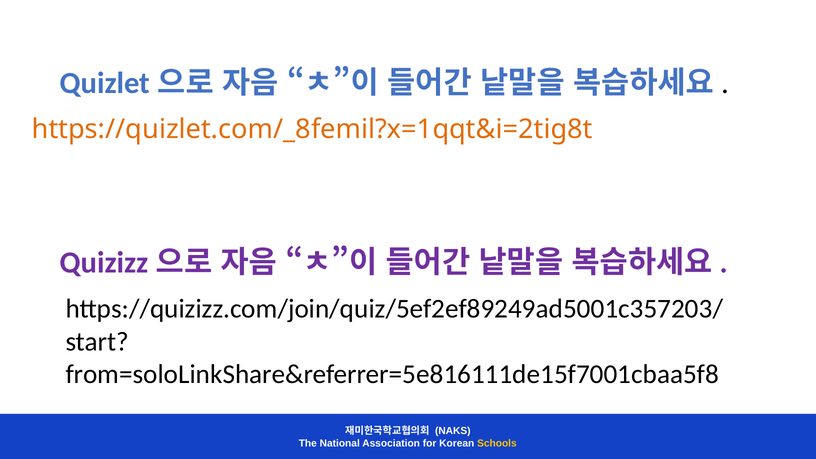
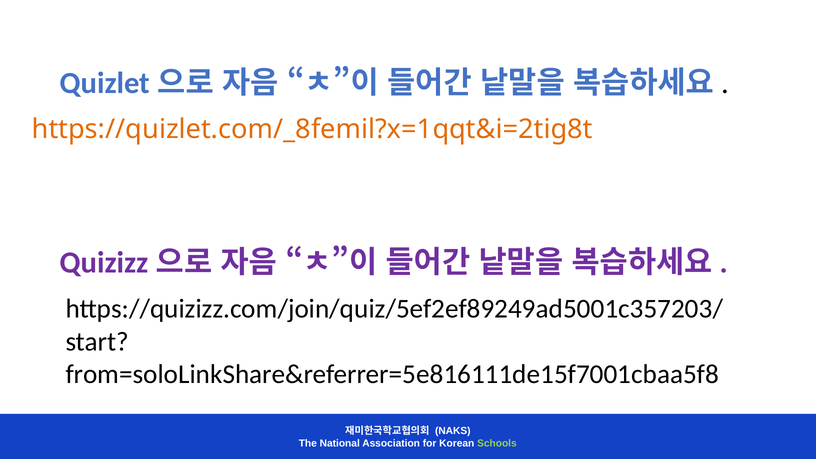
Schools colour: yellow -> light green (497, 443)
